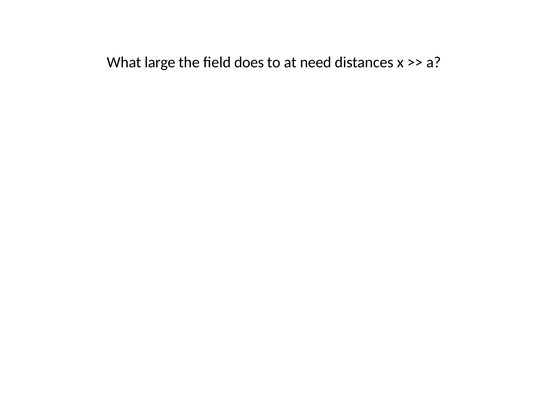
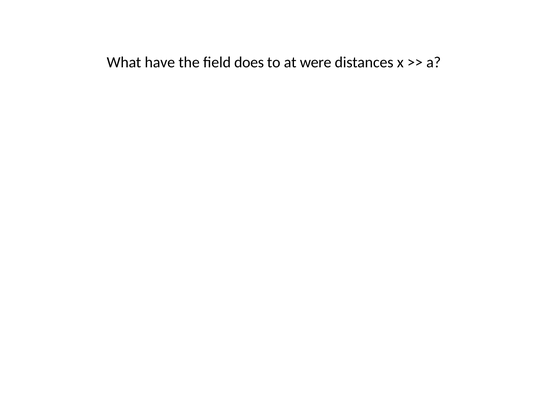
large: large -> have (160, 62)
need: need -> were (316, 62)
